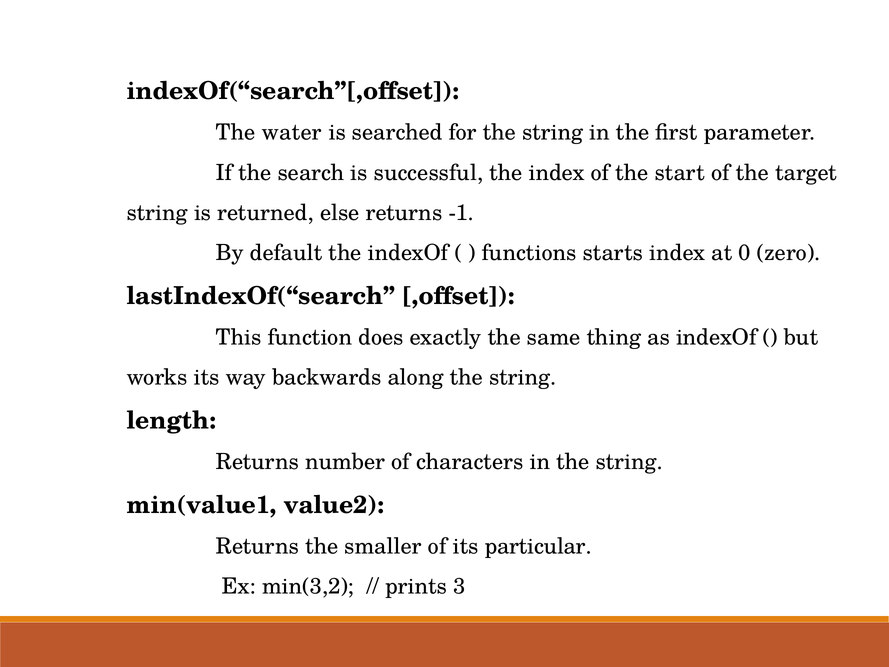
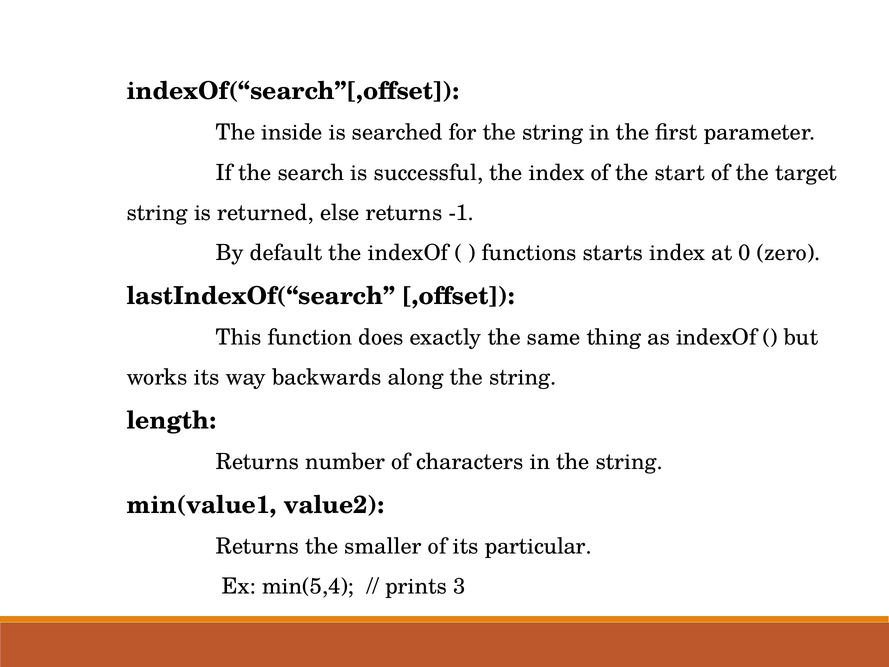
water: water -> inside (292, 133)
min(3,2: min(3,2 -> min(5,4 (308, 586)
